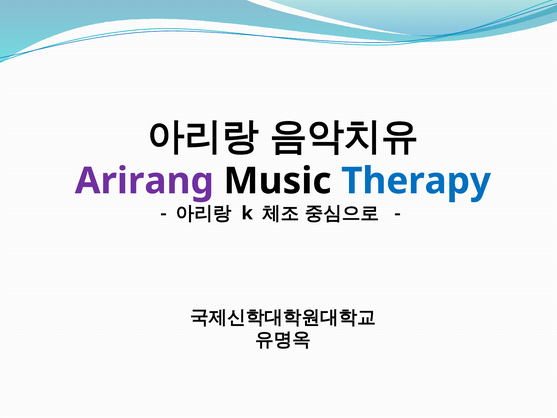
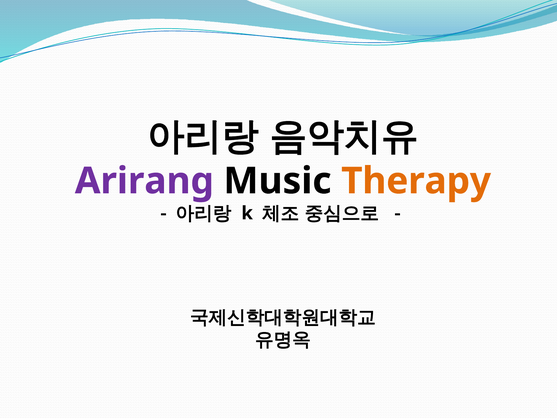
Therapy colour: blue -> orange (416, 181)
